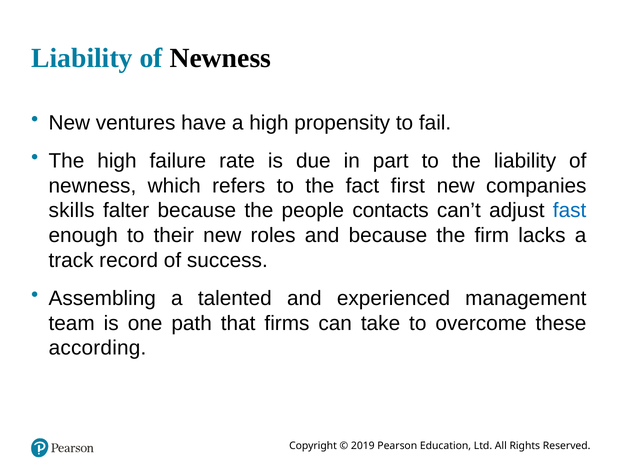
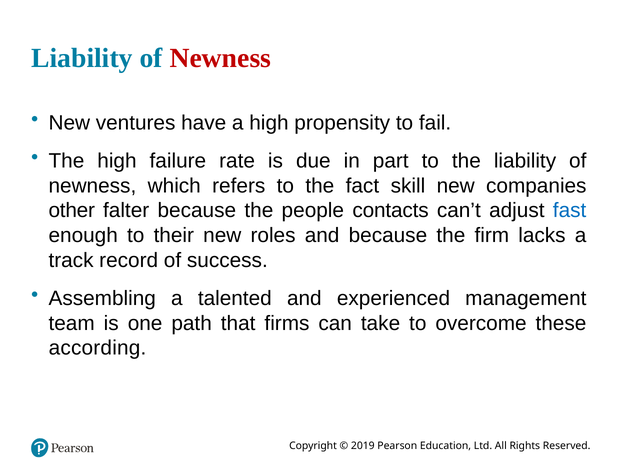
Newness colour: black -> red (220, 58)
first: first -> skill (408, 186)
skills: skills -> other (72, 211)
